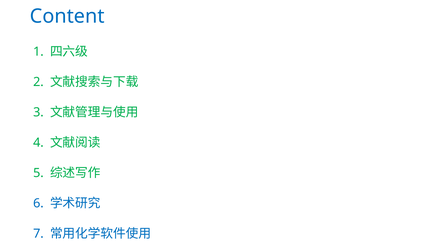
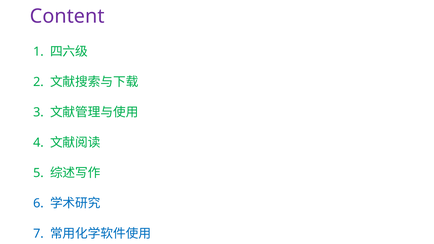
Content colour: blue -> purple (67, 16)
